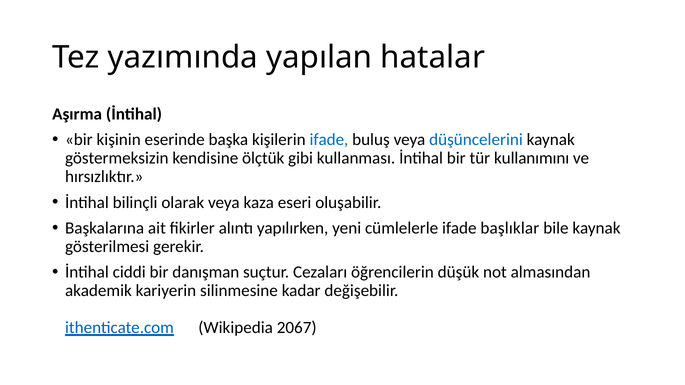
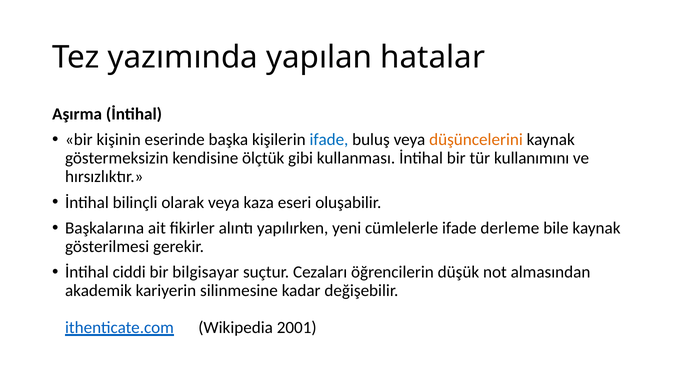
düşüncelerini colour: blue -> orange (476, 140)
başlıklar: başlıklar -> derleme (510, 228)
danışman: danışman -> bilgisayar (206, 272)
2067: 2067 -> 2001 (297, 328)
